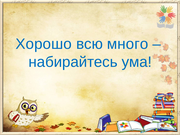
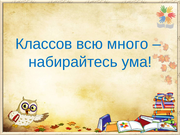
Хорошо: Хорошо -> Классов (44, 44)
